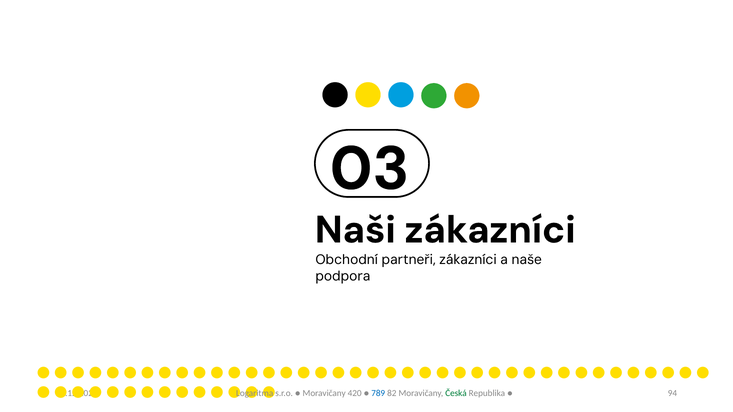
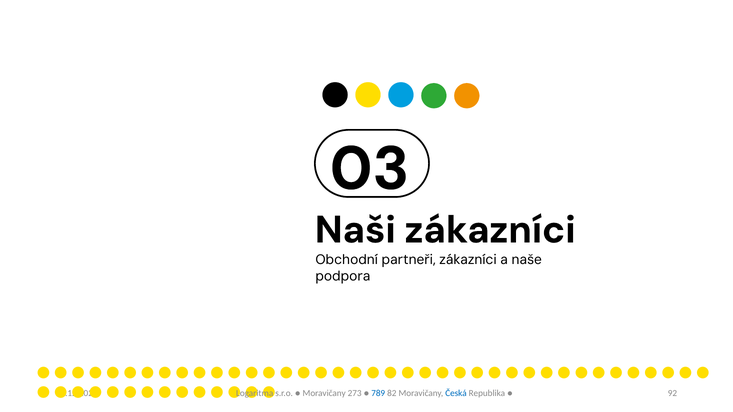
420: 420 -> 273 (355, 394)
Česká colour: green -> blue (456, 394)
94: 94 -> 92 (672, 394)
